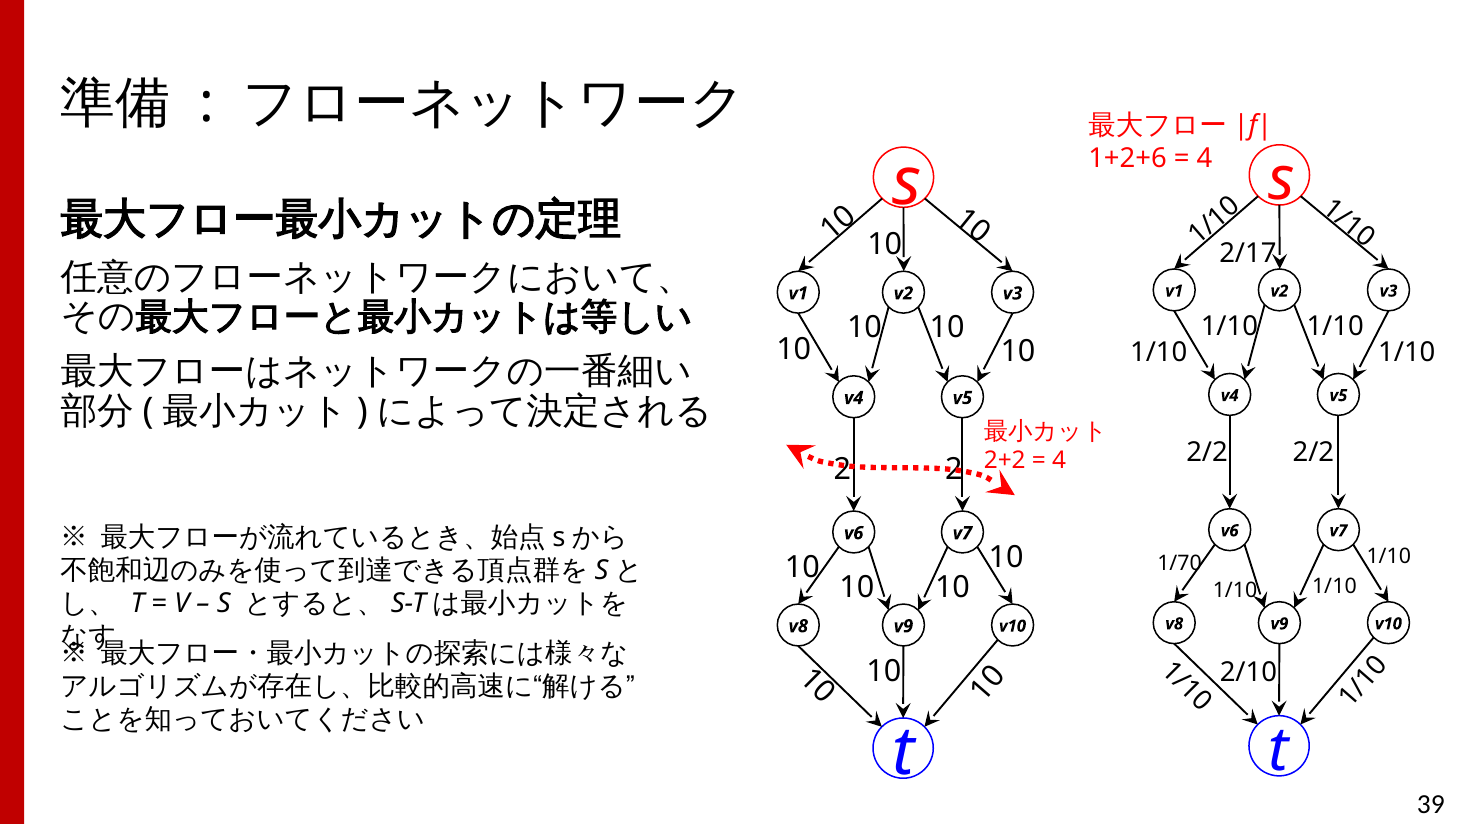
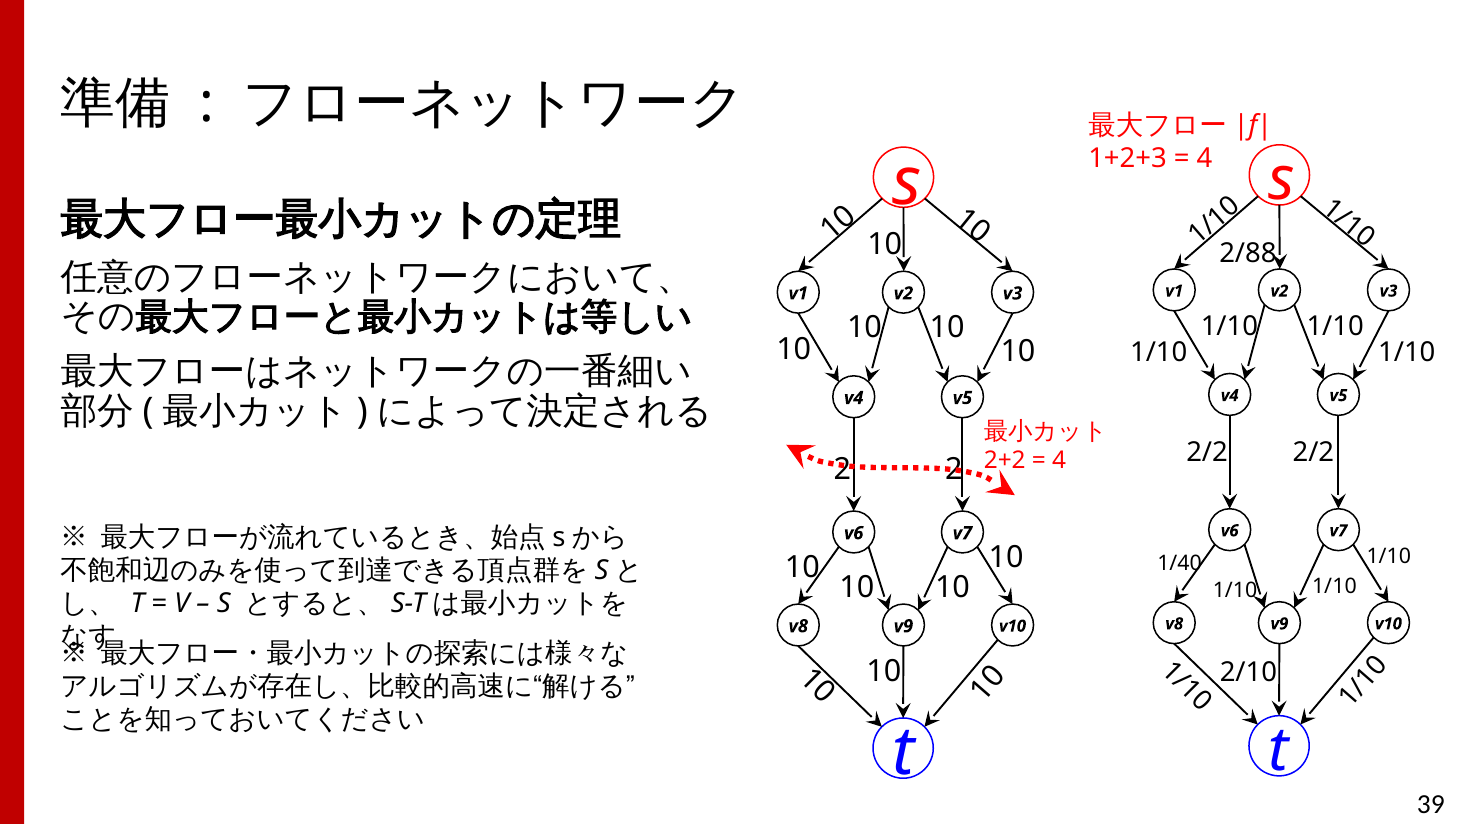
1+2+6: 1+2+6 -> 1+2+3 (1128, 158)
2/17: 2/17 -> 2/88 (1248, 254)
1/70: 1/70 -> 1/40 (1180, 563)
